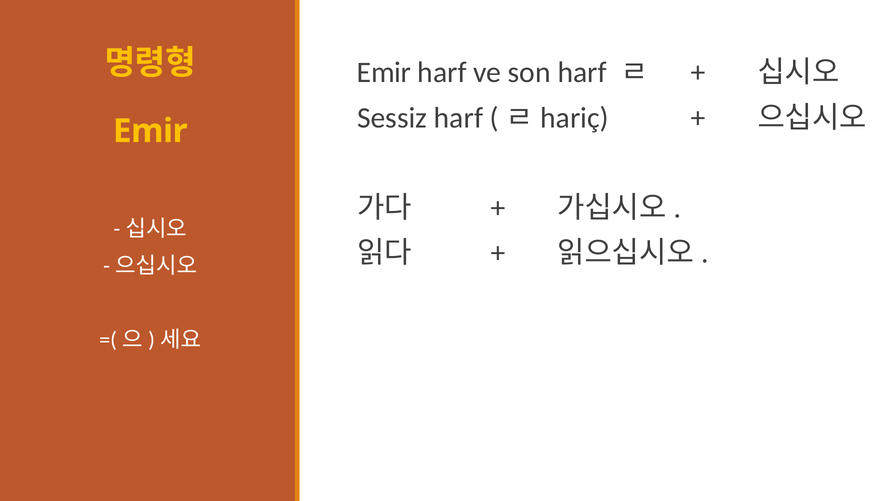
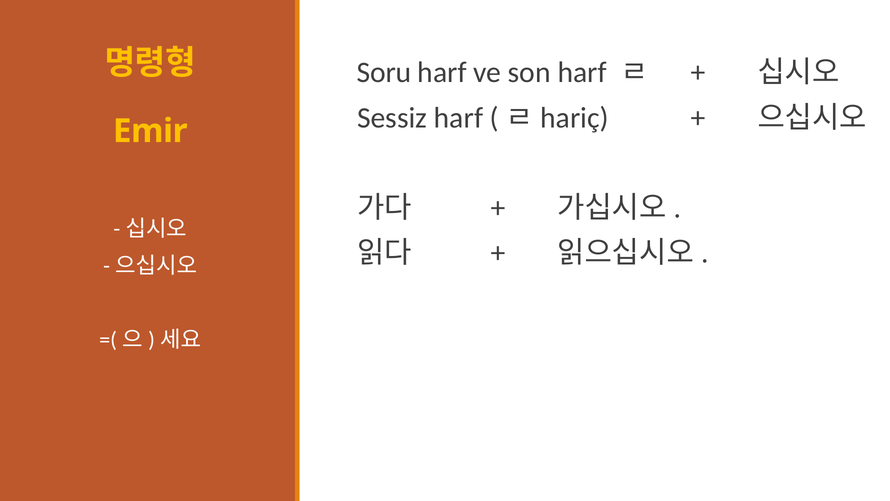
Emir: Emir -> Soru (384, 73)
